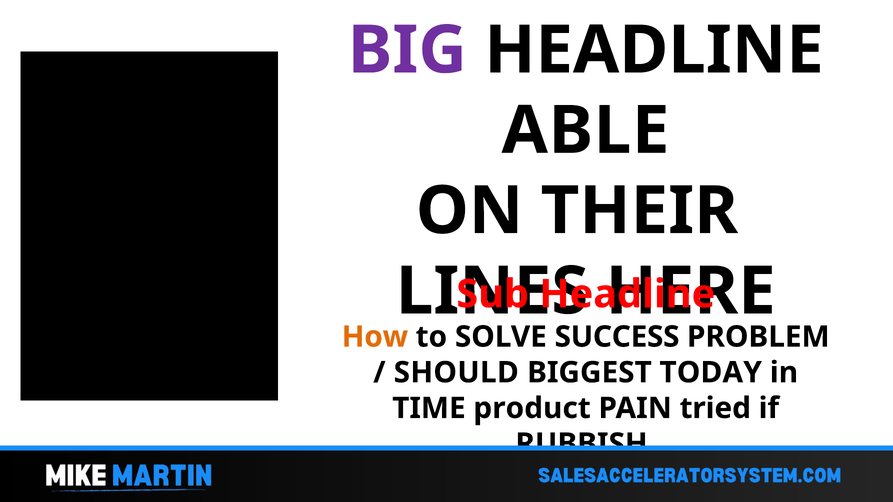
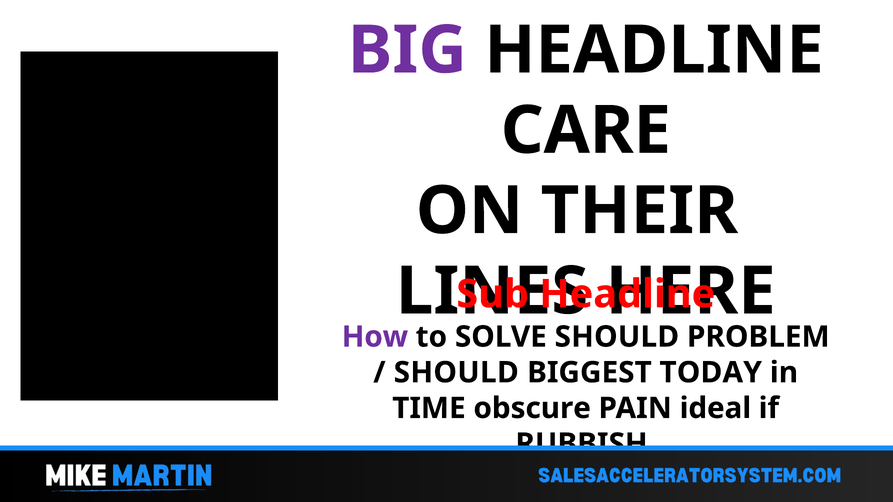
ABLE: ABLE -> CARE (586, 131)
How colour: orange -> purple (375, 337)
SUCCESS: SUCCESS -> SHOULD (617, 337)
product: product -> obscure (532, 408)
tried: tried -> ideal (715, 408)
